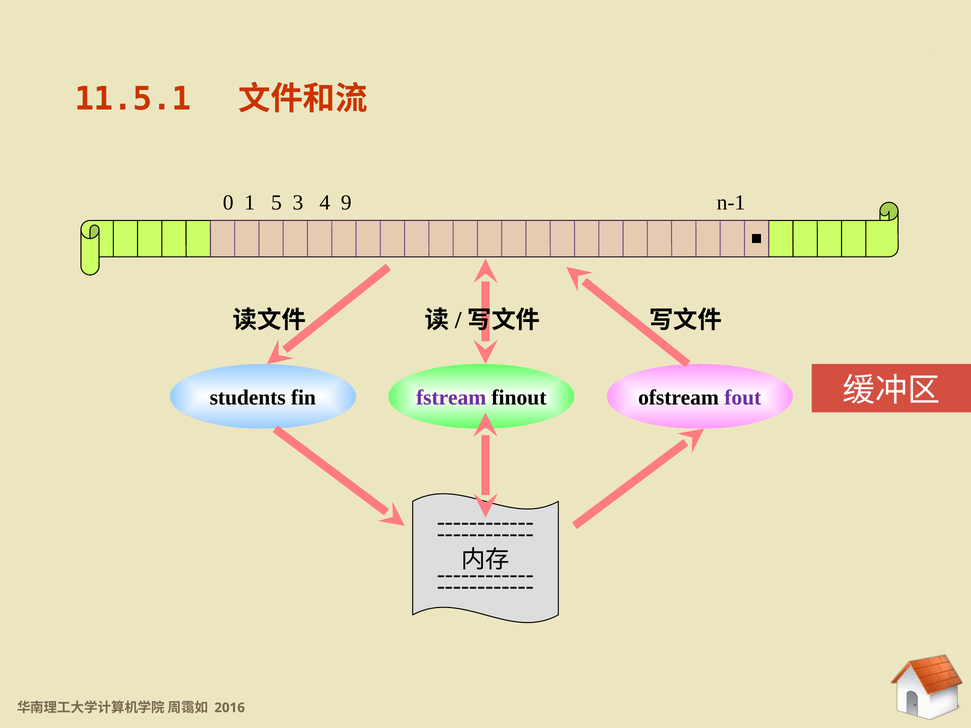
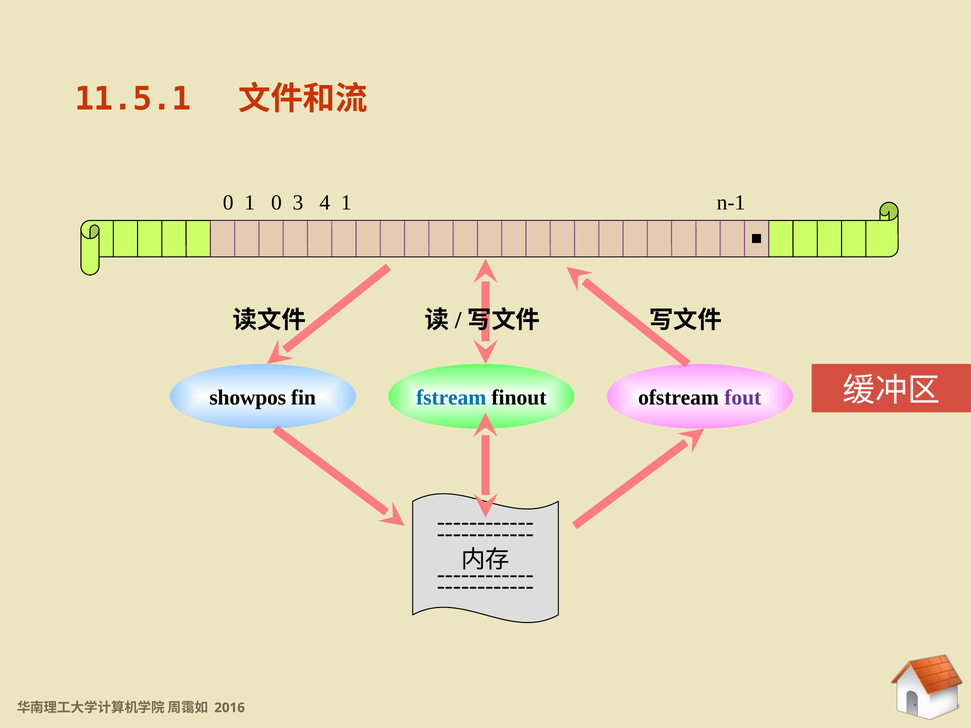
1 5: 5 -> 0 (276, 203)
4 9: 9 -> 1 (346, 203)
students: students -> showpos (248, 398)
fstream colour: purple -> blue (451, 398)
